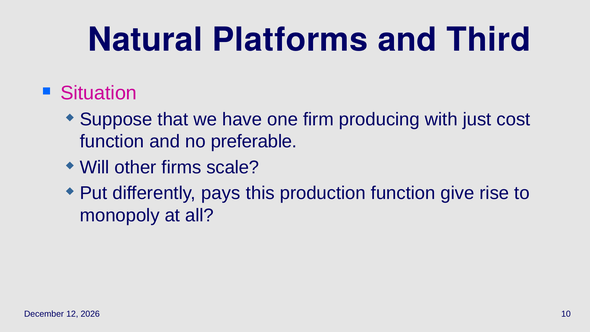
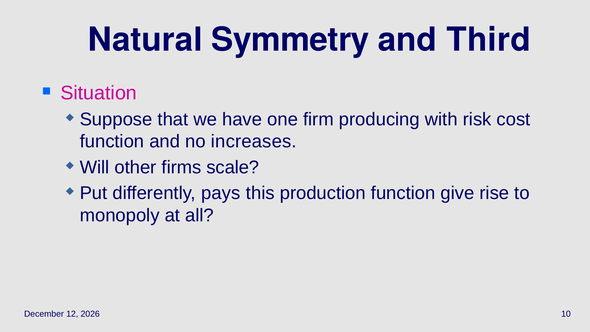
Platforms: Platforms -> Symmetry (290, 40)
just: just -> risk (477, 119)
preferable: preferable -> increases (254, 141)
